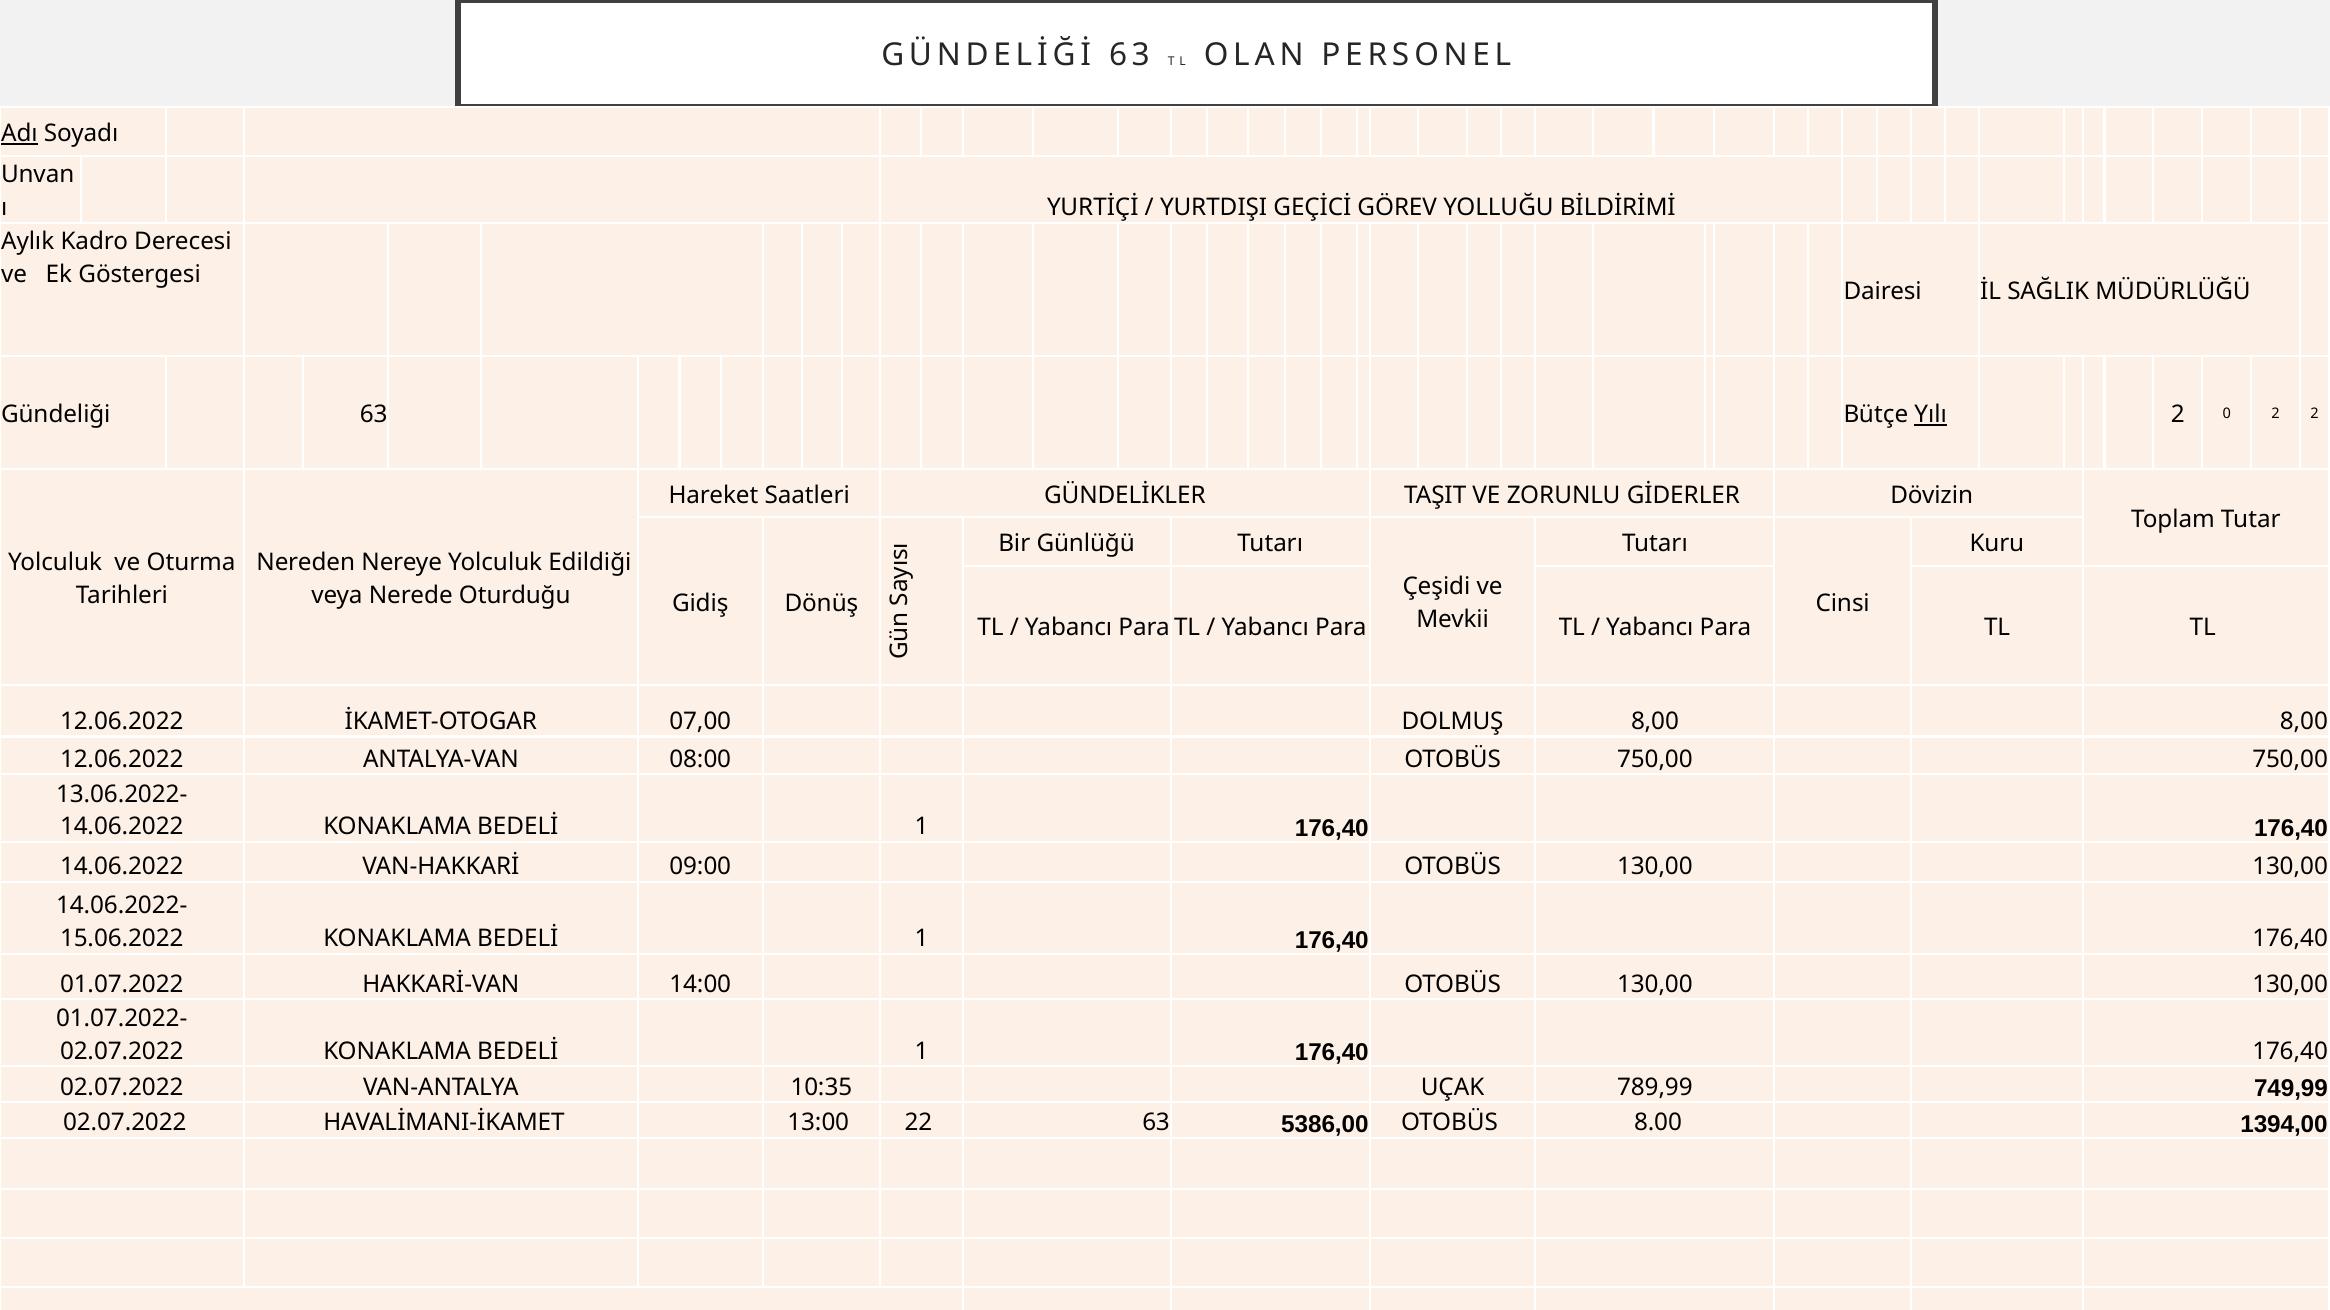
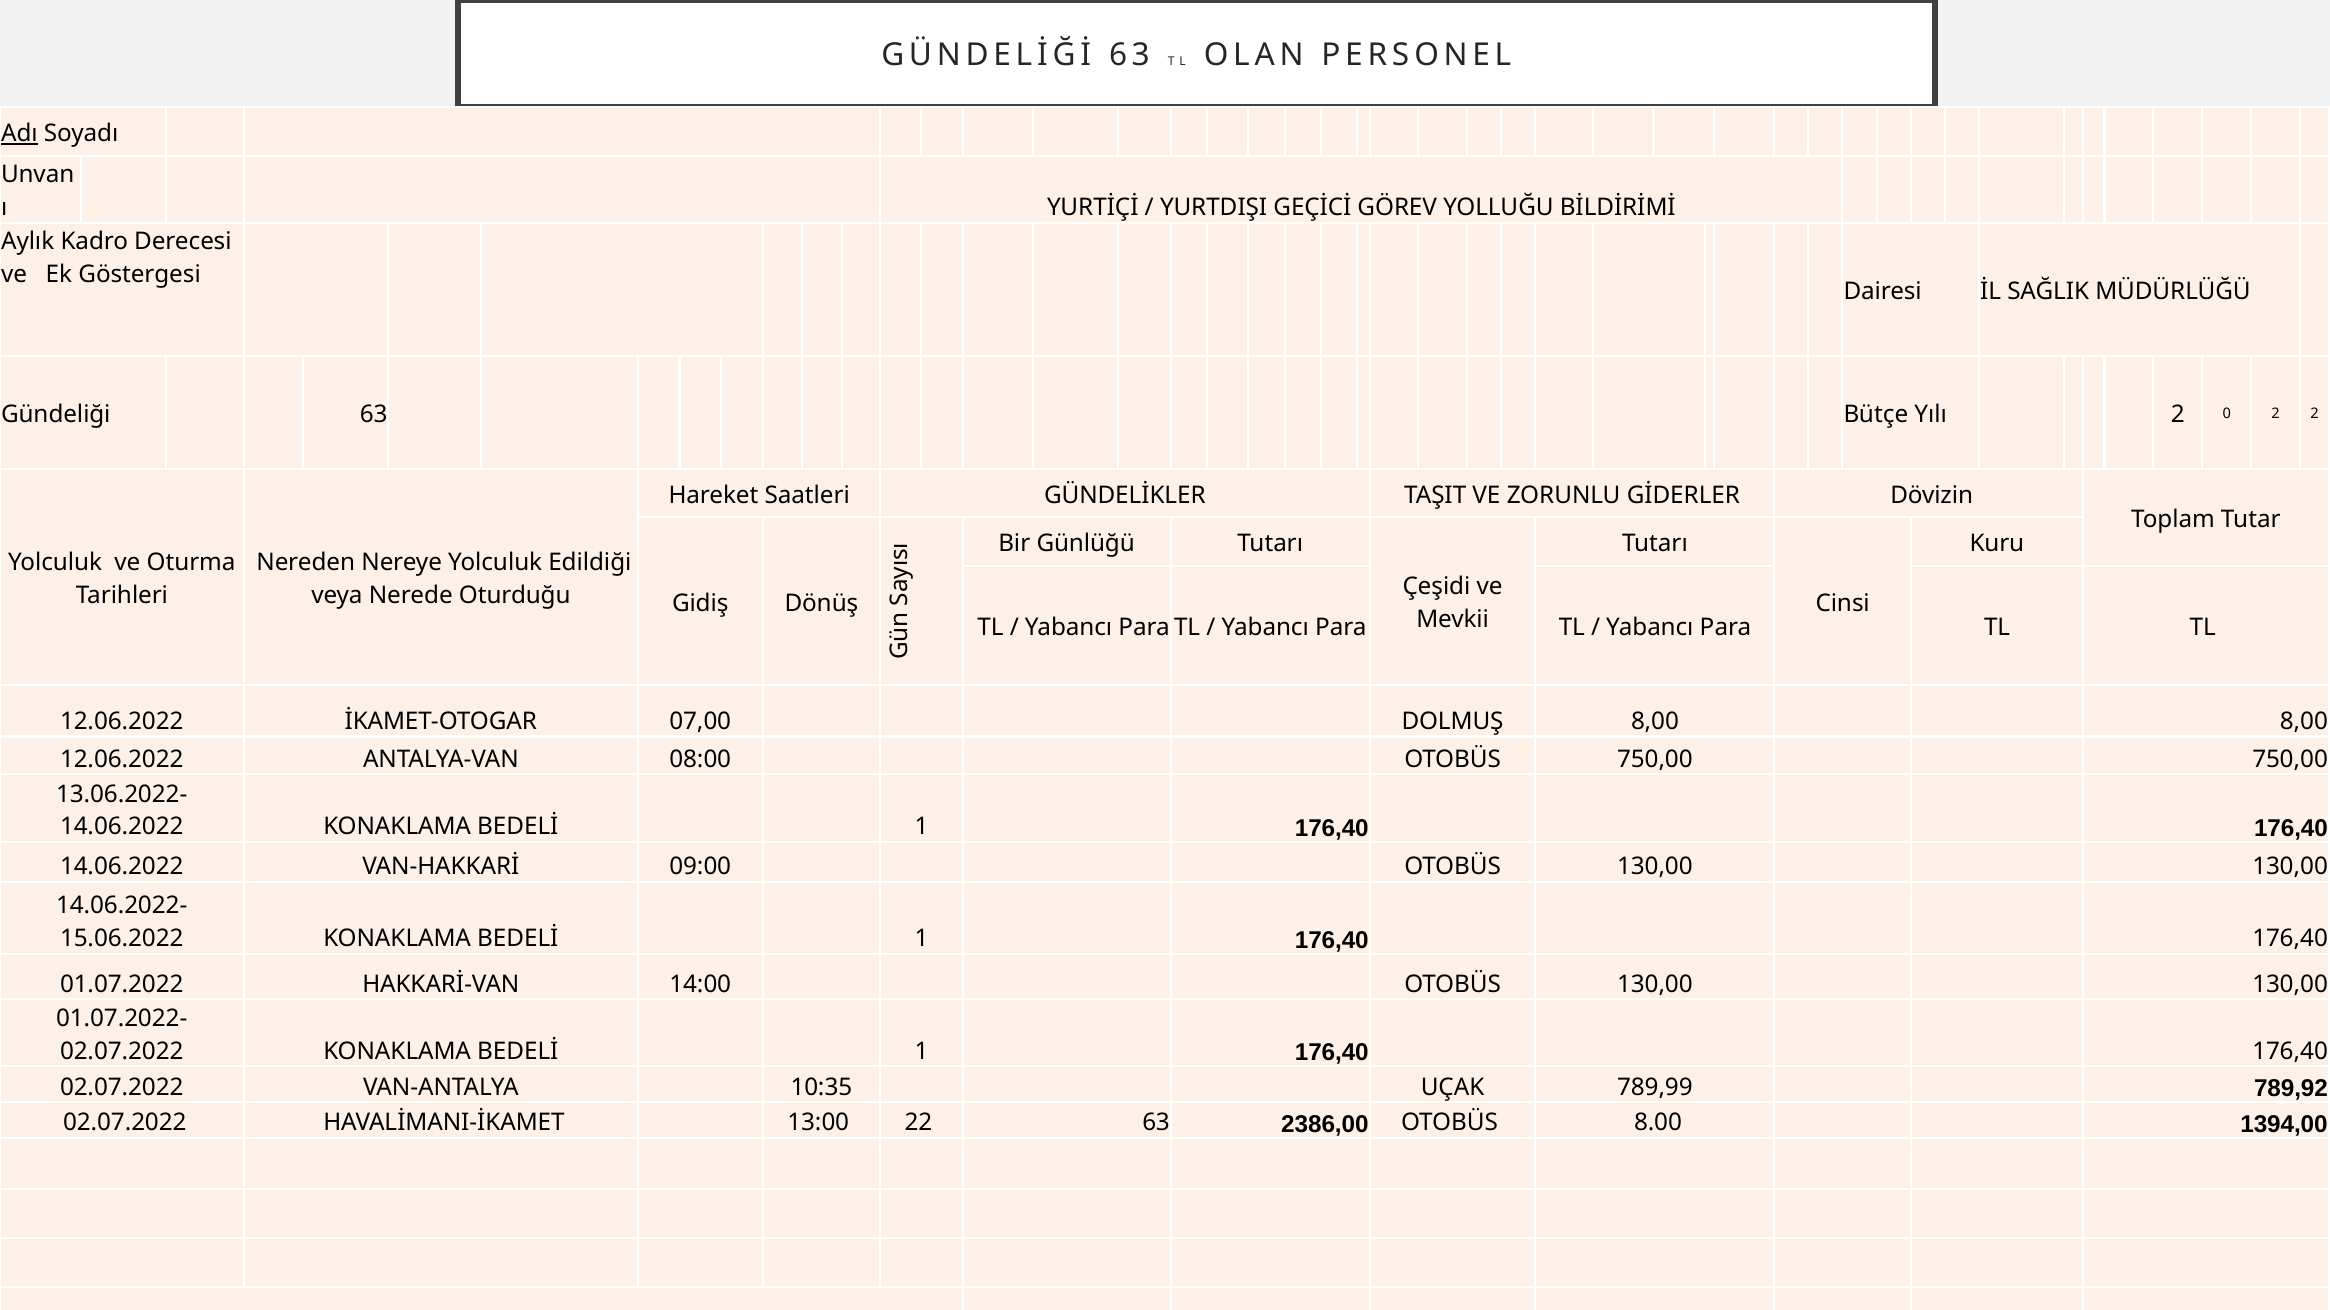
Yılı underline: present -> none (1931, 415)
749,99: 749,99 -> 789,92 (2291, 1089)
5386,00: 5386,00 -> 2386,00 (1325, 1125)
